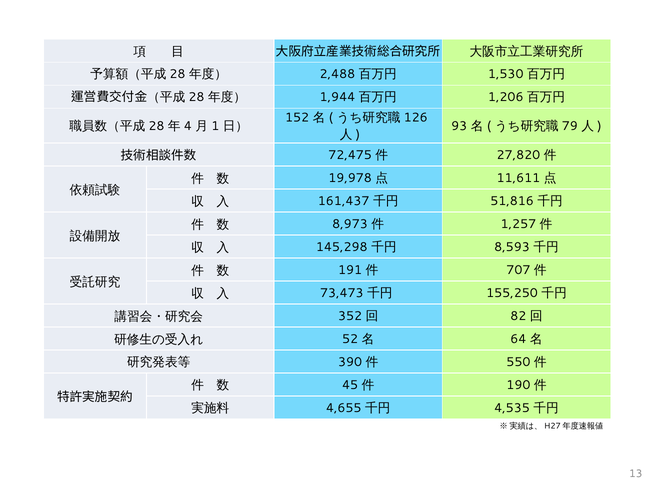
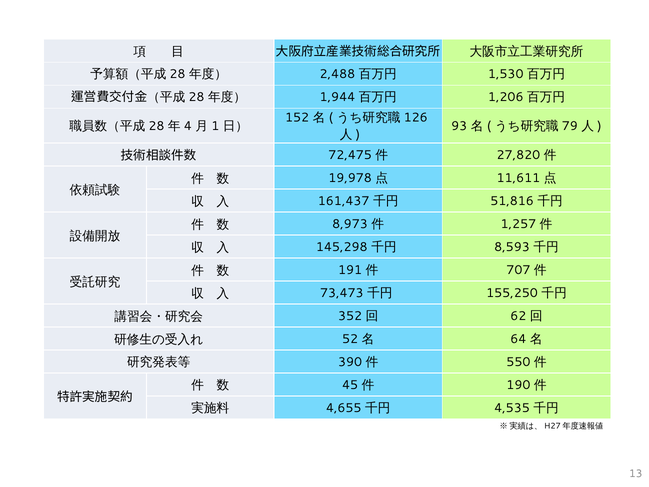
82: 82 -> 62 (518, 316)
